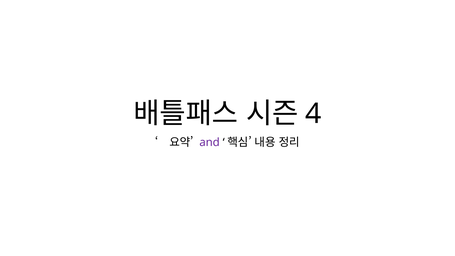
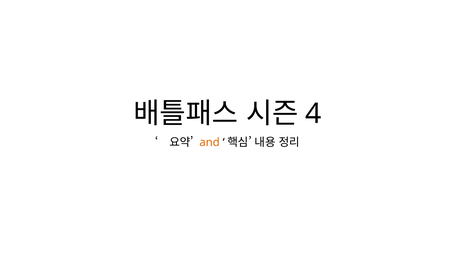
and colour: purple -> orange (210, 142)
